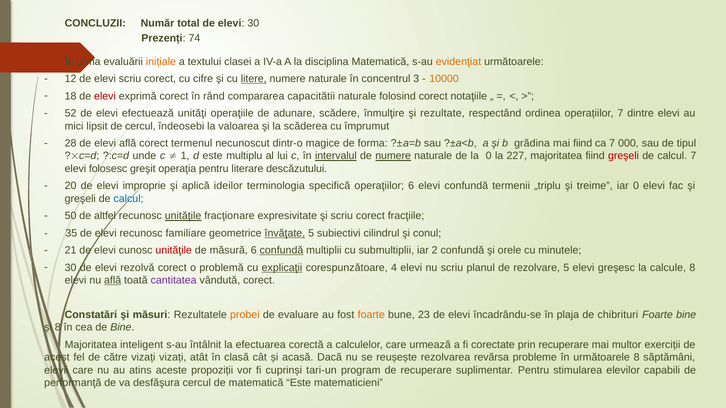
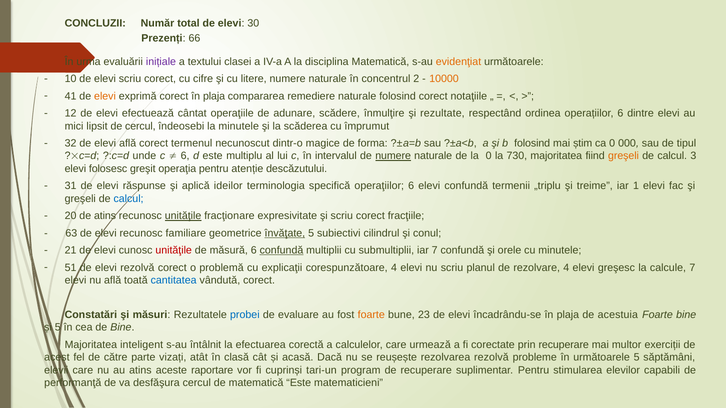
74: 74 -> 66 (194, 38)
inițiale colour: orange -> purple (161, 62)
12: 12 -> 10 (71, 79)
litere underline: present -> none (254, 79)
3: 3 -> 2 (416, 79)
18: 18 -> 41 (71, 96)
elevi colour: red -> orange (105, 96)
corect în rând: rând -> plaja (214, 96)
capacitătii: capacitătii -> remediere (311, 96)
52: 52 -> 12 (71, 113)
unităţi: unităţi -> cântat (192, 113)
operațiilor 7: 7 -> 6 (620, 113)
la valoarea: valoarea -> minutele (239, 126)
28: 28 -> 32 (71, 143)
b grădina: grădina -> folosind (532, 143)
mai fiind: fiind -> știm (583, 143)
ca 7: 7 -> 0 (612, 143)
1: 1 -> 6 (185, 156)
intervalul underline: present -> none (336, 156)
227: 227 -> 730 (517, 156)
greşeli colour: red -> orange (624, 156)
calcul 7: 7 -> 3 (693, 156)
literare: literare -> atenție (247, 169)
20: 20 -> 31 (71, 186)
improprie: improprie -> răspunse (144, 186)
iar 0: 0 -> 1 (636, 186)
50: 50 -> 20 (71, 216)
de altfel: altfel -> atins (105, 216)
35: 35 -> 63 (71, 233)
iar 2: 2 -> 7 (435, 251)
30: 30 -> 51 (71, 268)
explicaţii underline: present -> none (282, 268)
rezolvare 5: 5 -> 4 (566, 268)
calcule 8: 8 -> 7 (692, 268)
află underline: present -> none (113, 281)
cantitatea colour: purple -> blue (174, 281)
probei colour: orange -> blue (245, 315)
chibrituri: chibrituri -> acestuia (618, 315)
și 8: 8 -> 5 (58, 328)
către vizați: vizați -> parte (143, 358)
rezolvarea revărsa: revărsa -> rezolvă (491, 358)
următoarele 8: 8 -> 5 (637, 358)
propoziții: propoziții -> raportare (212, 370)
